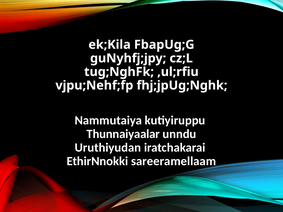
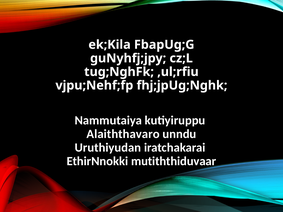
Thunnaiyaalar: Thunnaiyaalar -> Alaiththavaro (123, 134)
sareeramellaam: sareeramellaam -> mutiththiduvaar (174, 161)
